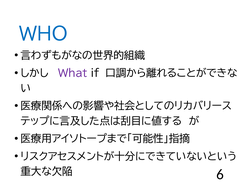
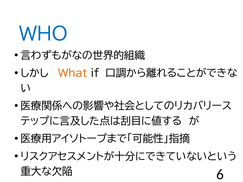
What colour: purple -> orange (73, 73)
